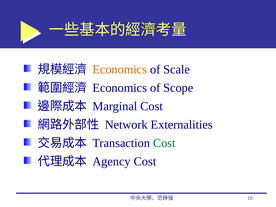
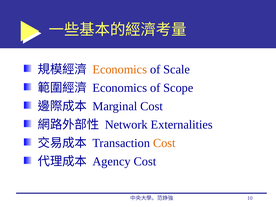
Cost colour: green -> orange (164, 143)
